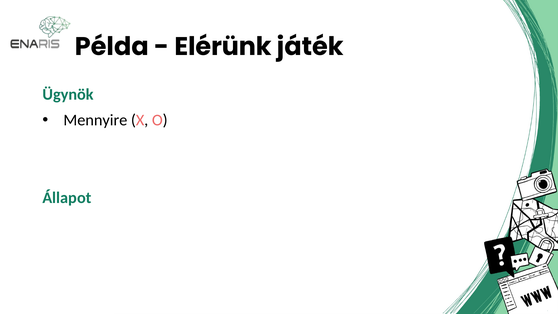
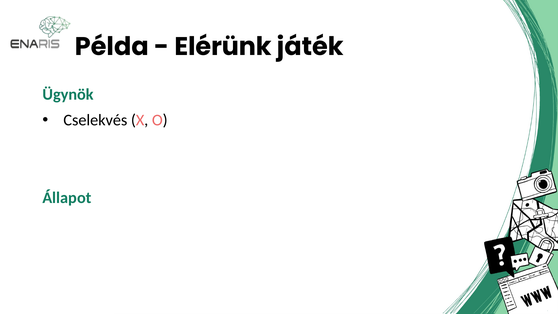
Mennyire: Mennyire -> Cselekvés (95, 120)
